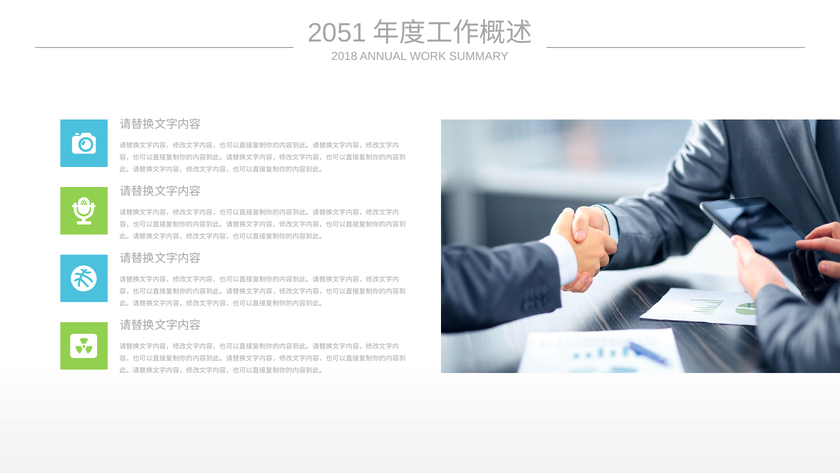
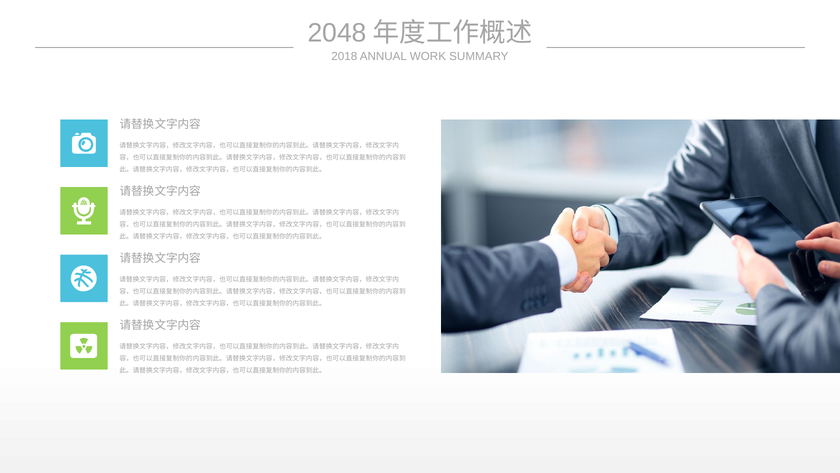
2051: 2051 -> 2048 (337, 33)
